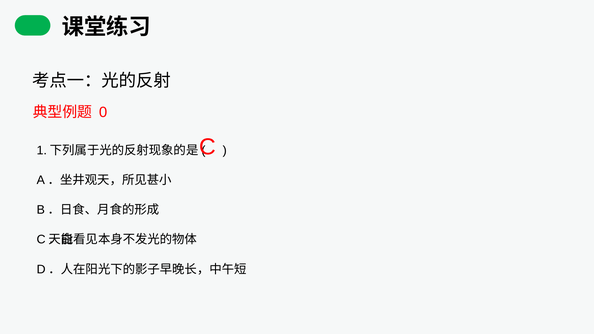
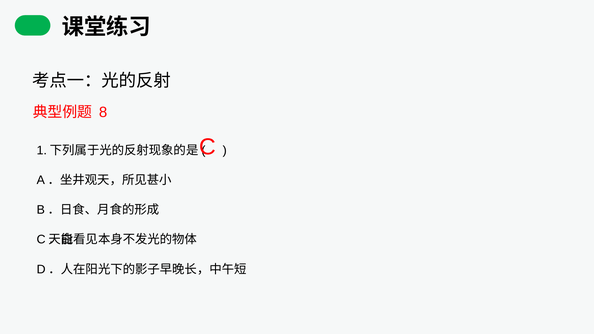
0: 0 -> 8 (103, 112)
